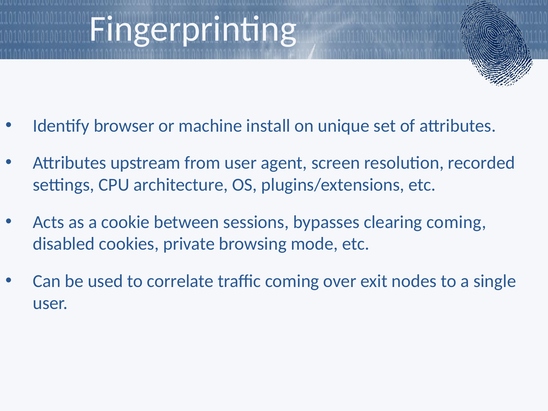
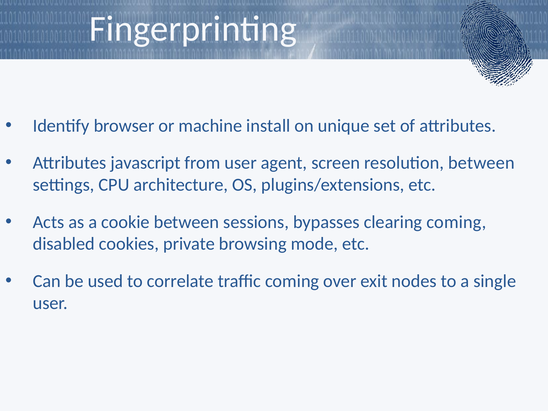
upstream: upstream -> javascript (146, 163)
resolution recorded: recorded -> between (481, 163)
